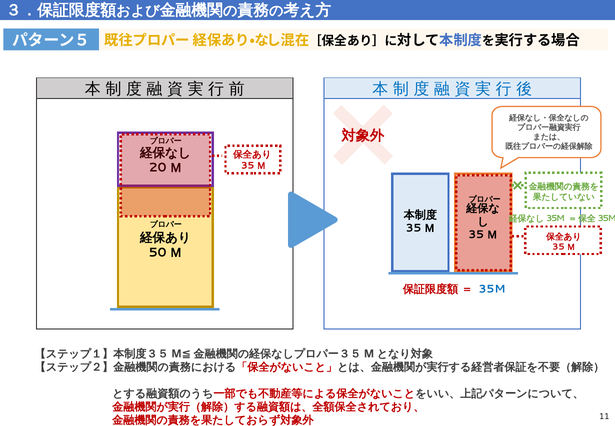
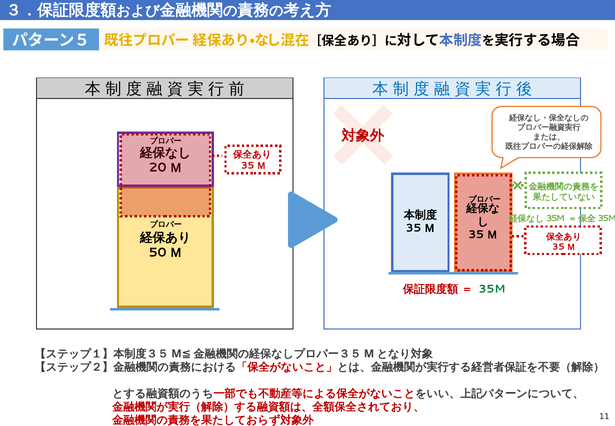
35M colour: blue -> green (492, 289)
